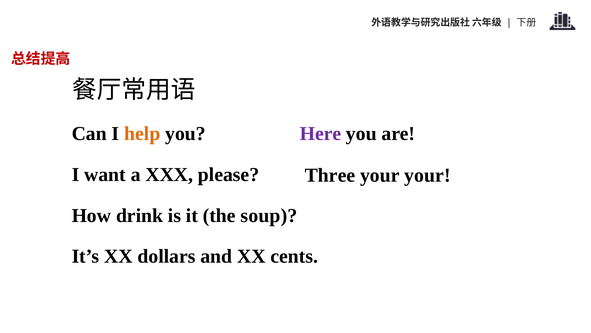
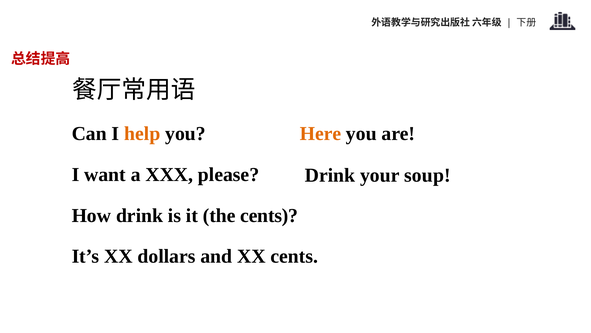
Here colour: purple -> orange (321, 133)
Three: Three -> Drink (330, 175)
your your: your -> soup (427, 175)
the soup: soup -> cents (269, 215)
